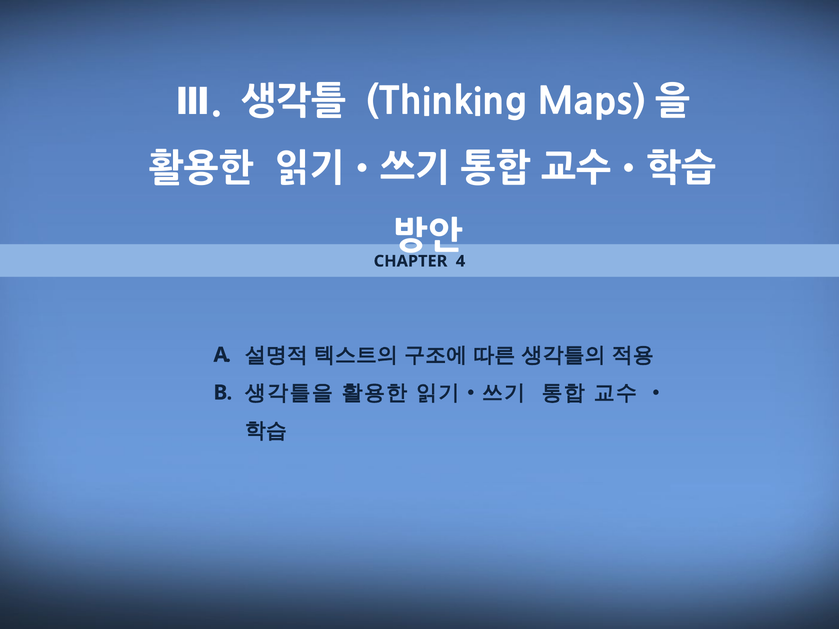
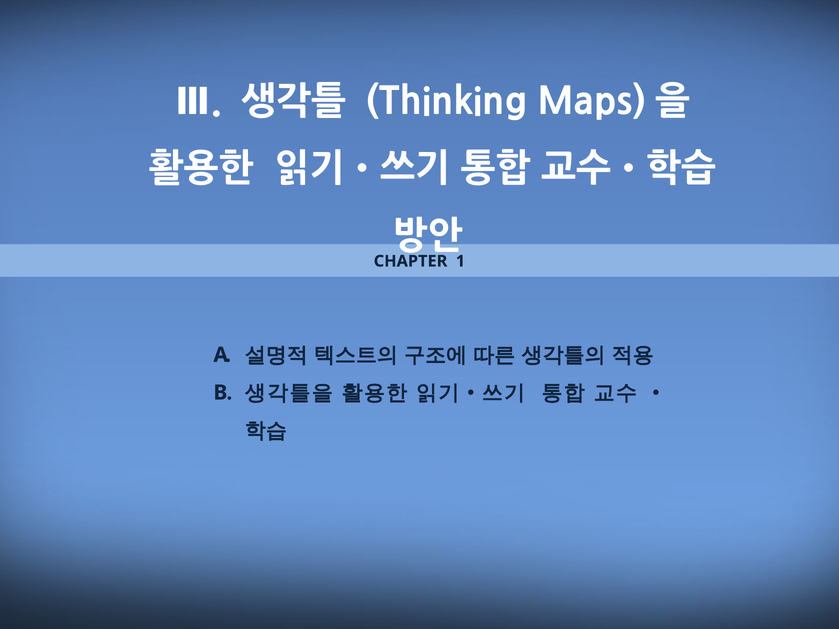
4: 4 -> 1 (460, 261)
